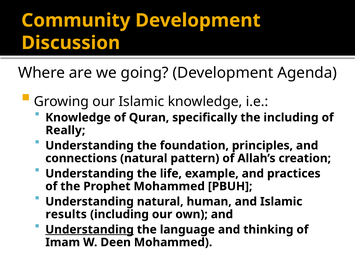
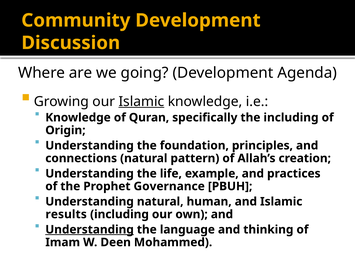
Islamic underline: none -> present (141, 102)
Really: Really -> Origin (65, 130)
Prophet Mohammed: Mohammed -> Governance (169, 186)
